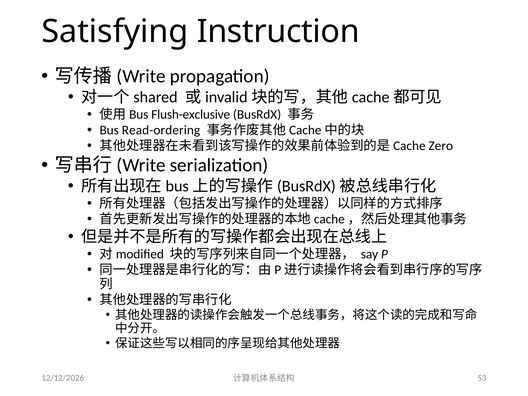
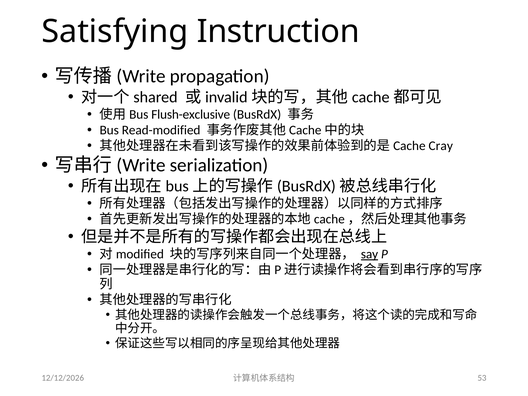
Read-ordering: Read-ordering -> Read-modified (161, 130)
Zero: Zero -> Cray (441, 146)
say underline: none -> present (369, 254)
